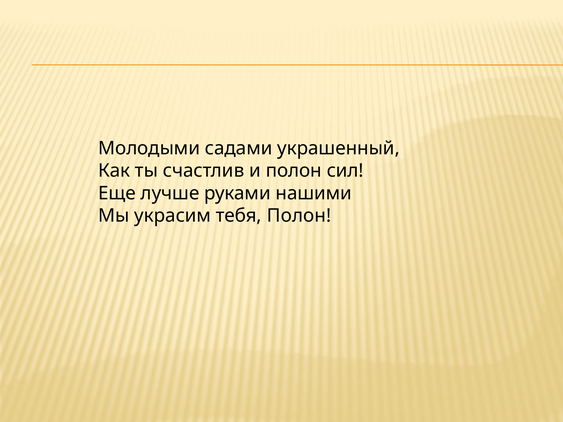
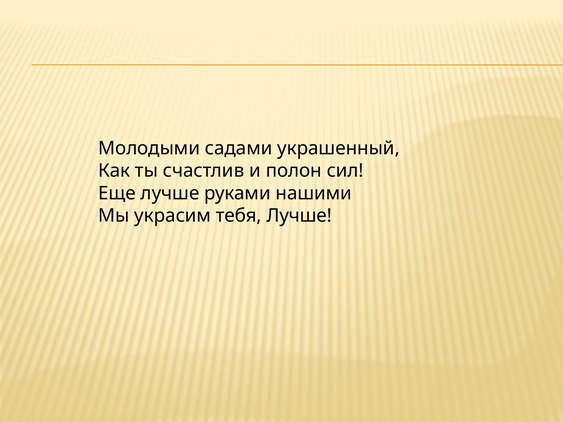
тебя Полон: Полон -> Лучше (299, 216)
